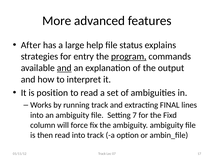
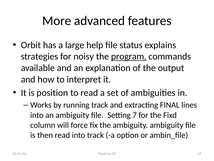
After: After -> Orbit (31, 45)
entry: entry -> noisy (84, 56)
and underline: present -> none (64, 68)
